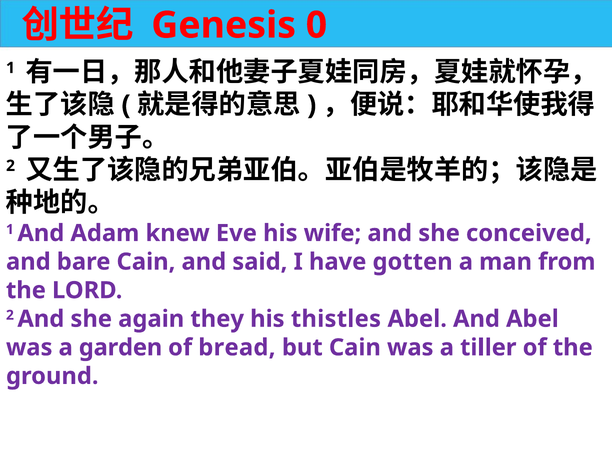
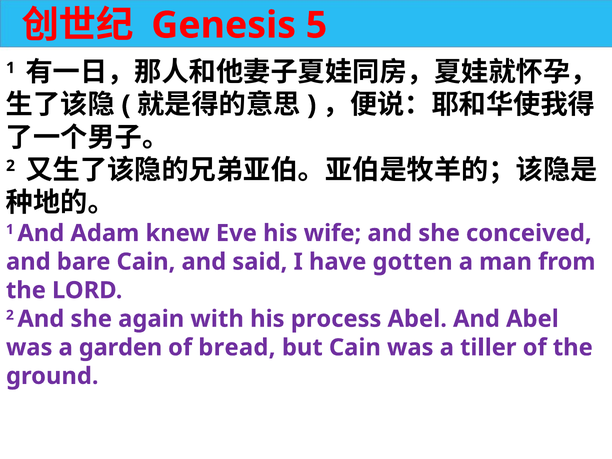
0: 0 -> 5 (316, 25)
they: they -> with (217, 319)
thistles: thistles -> process (336, 319)
